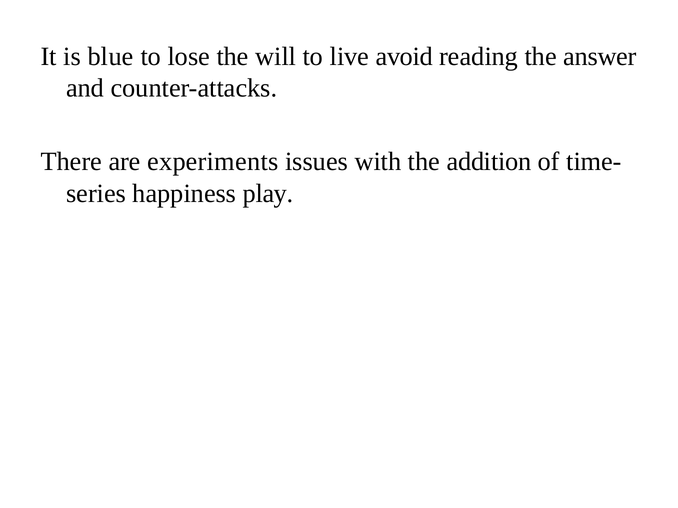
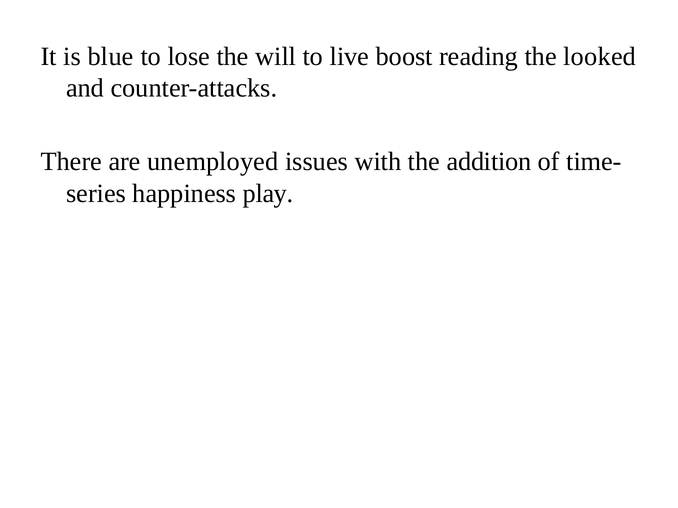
avoid: avoid -> boost (404, 56)
answer: answer -> looked (600, 56)
experiments: experiments -> unemployed (213, 162)
